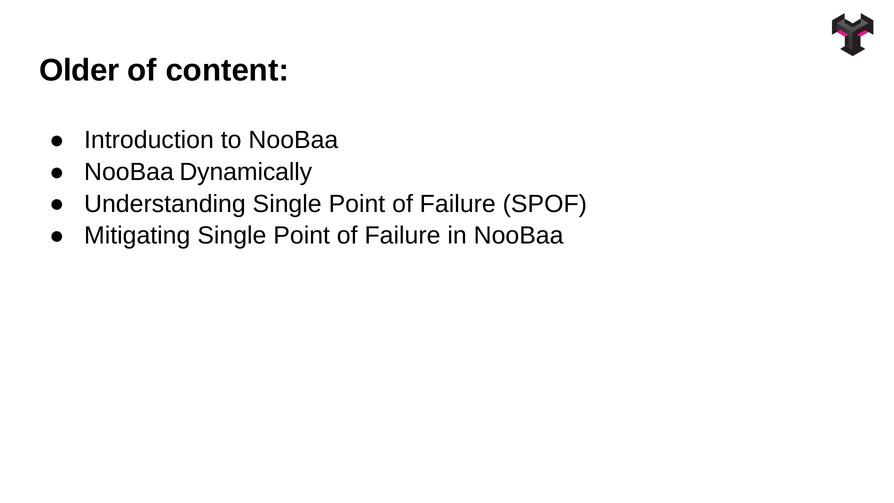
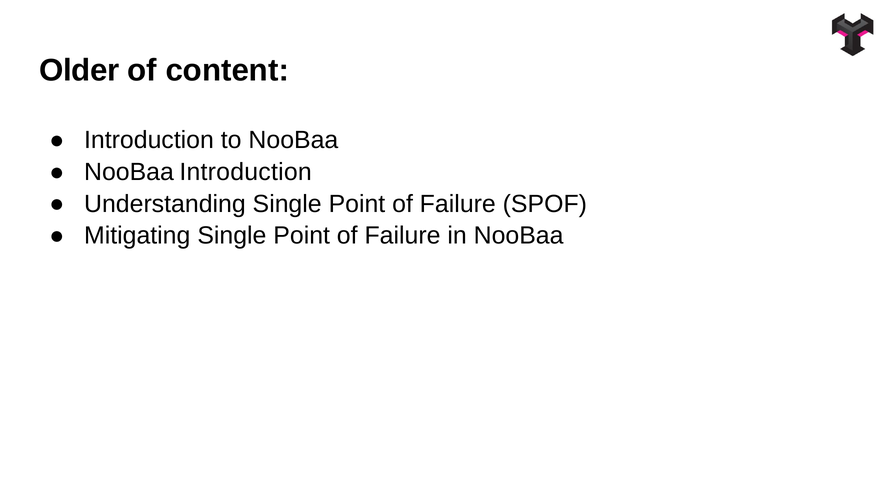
NooBaa Dynamically: Dynamically -> Introduction (246, 172)
